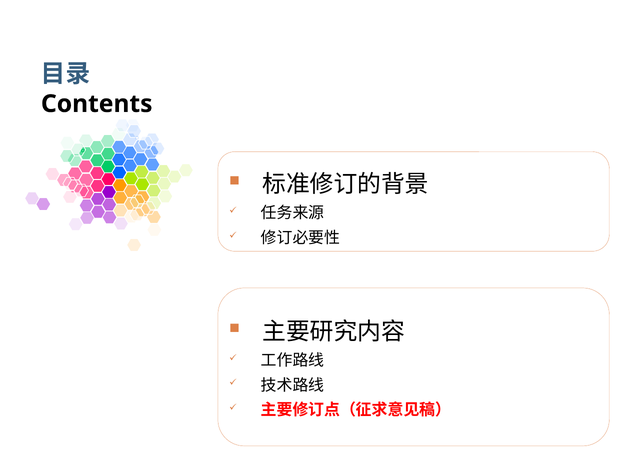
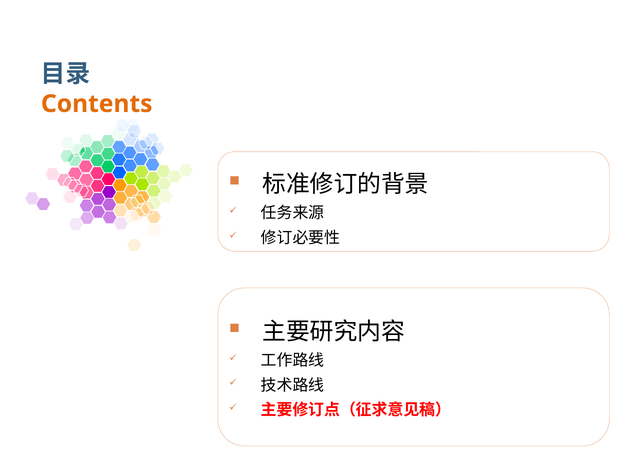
Contents colour: black -> orange (97, 104)
